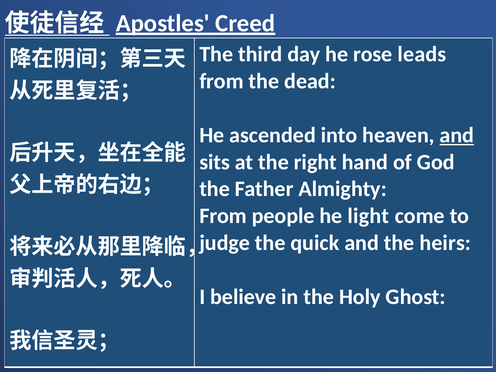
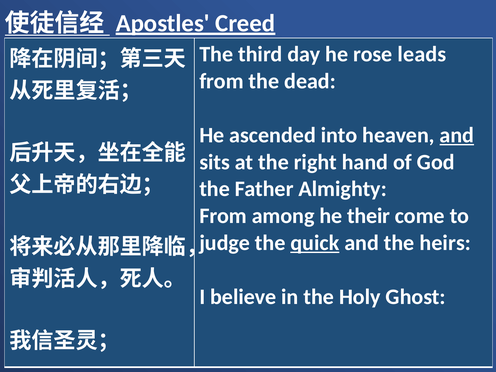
people: people -> among (283, 216)
light: light -> their (369, 216)
quick underline: none -> present (315, 243)
